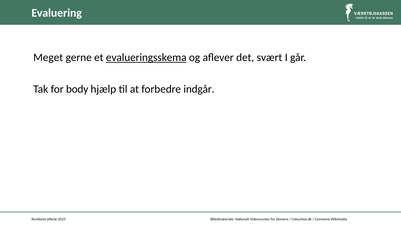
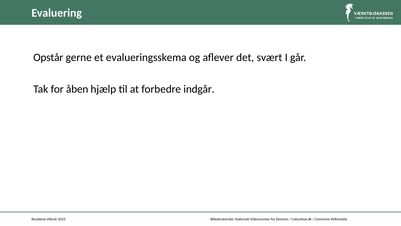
Meget: Meget -> Opstår (48, 57)
evalueringsskema underline: present -> none (146, 57)
body: body -> åben (77, 89)
